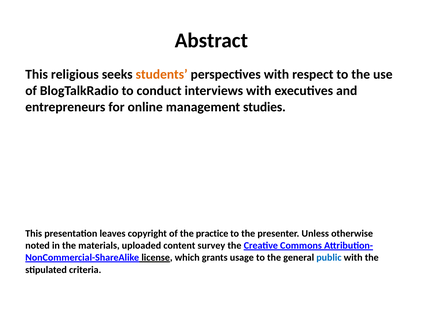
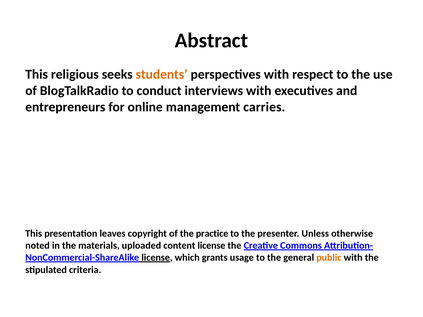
studies: studies -> carries (264, 107)
content survey: survey -> license (211, 246)
public colour: blue -> orange (329, 258)
